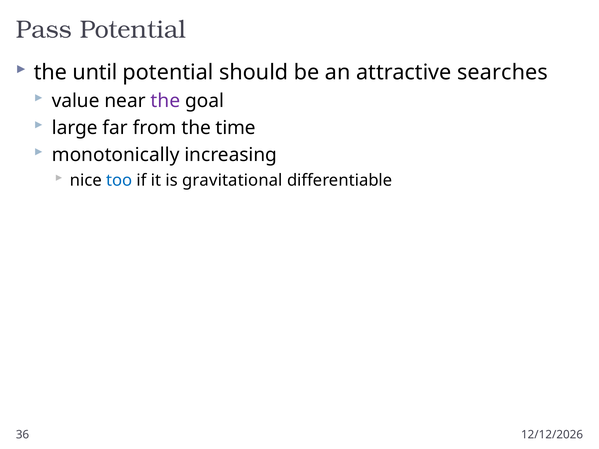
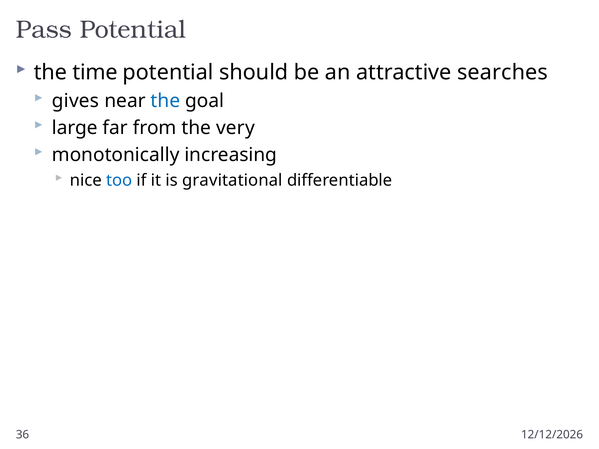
until: until -> time (95, 72)
value: value -> gives (76, 101)
the colour: purple -> blue (165, 101)
time: time -> very (235, 128)
